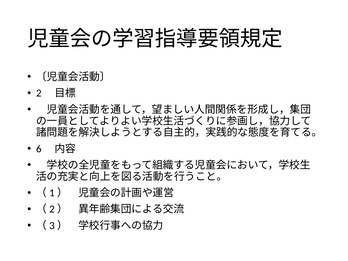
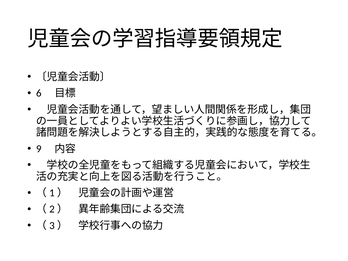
2: 2 -> 6 (39, 93)
6: 6 -> 9 (39, 149)
